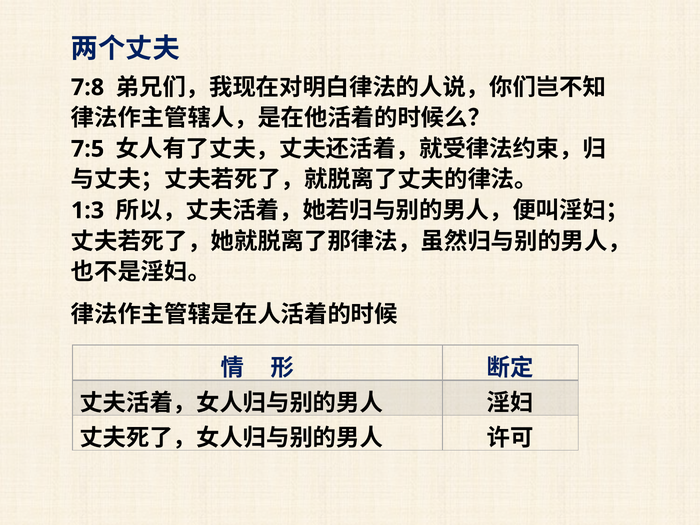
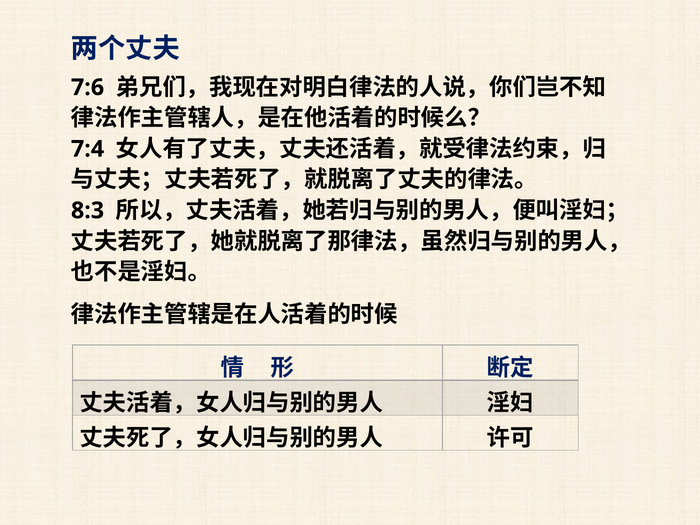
7:8: 7:8 -> 7:6 (88, 87)
7:5: 7:5 -> 7:4 (88, 149)
1:3: 1:3 -> 8:3 (88, 211)
